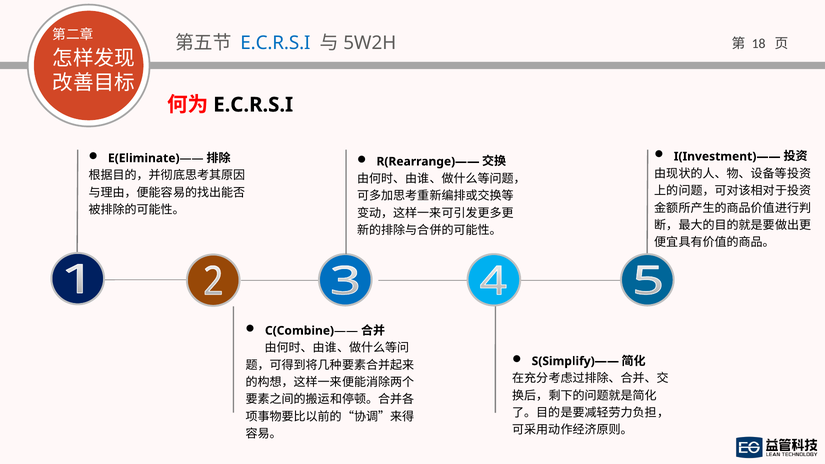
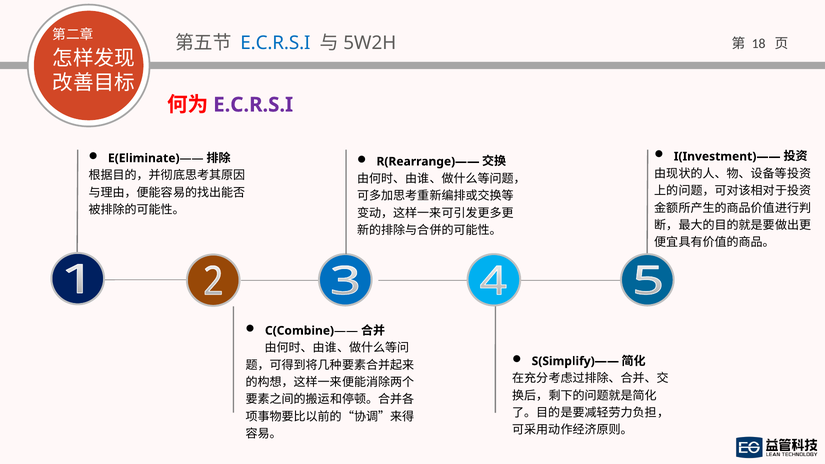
E.C.R.S.I colour: black -> purple (253, 105)
